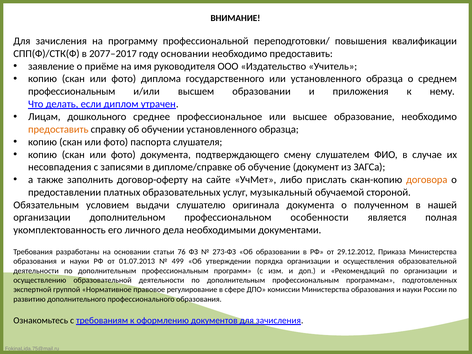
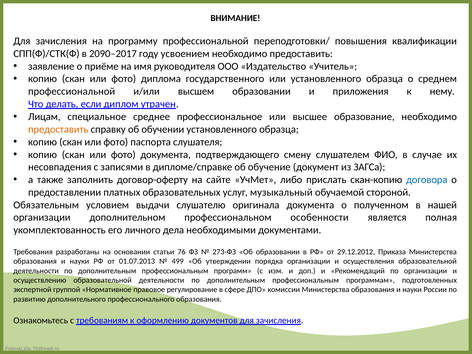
2077–2017: 2077–2017 -> 2090–2017 (113, 54)
году основании: основании -> усвоением (185, 54)
профессиональным: профессиональным -> профессиональной (72, 91)
дошкольного: дошкольного -> специальное (97, 117)
договора colour: orange -> blue (427, 180)
